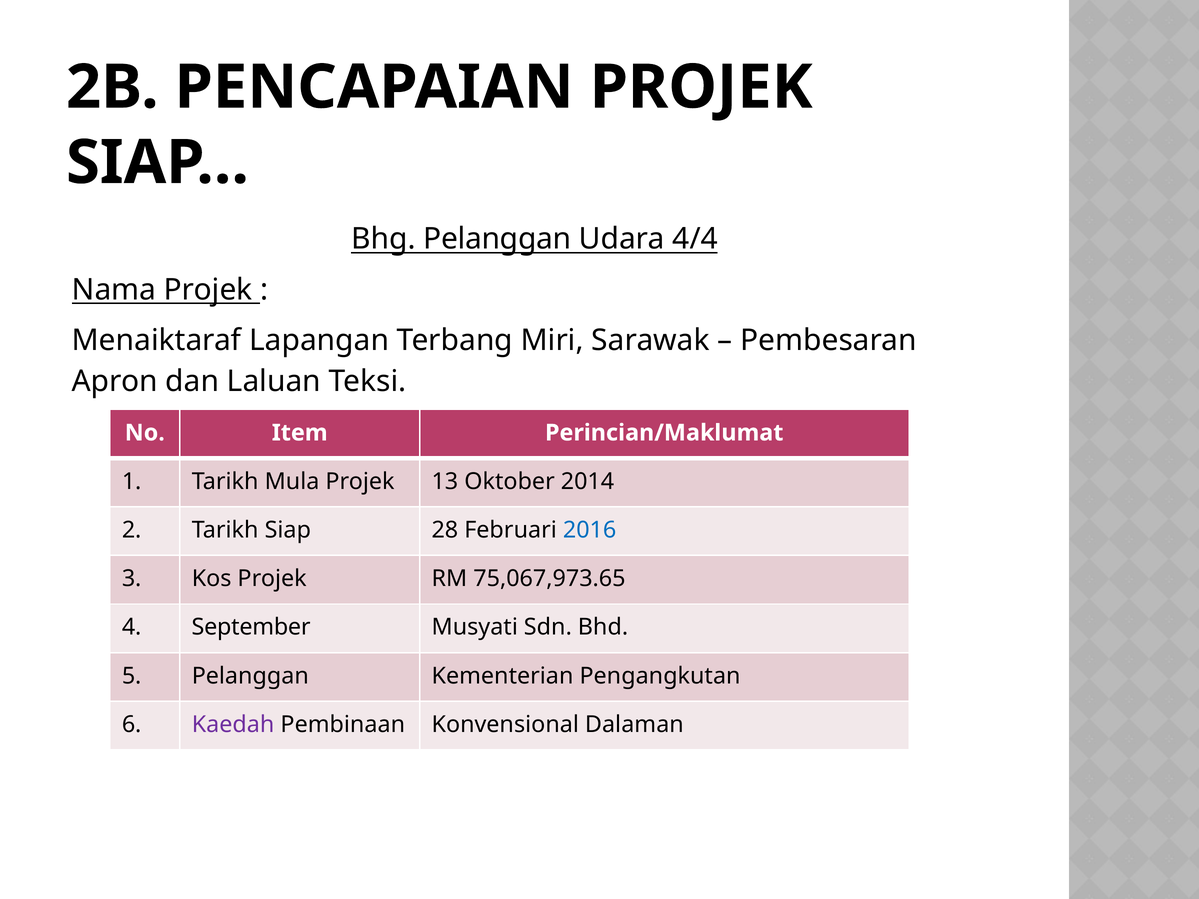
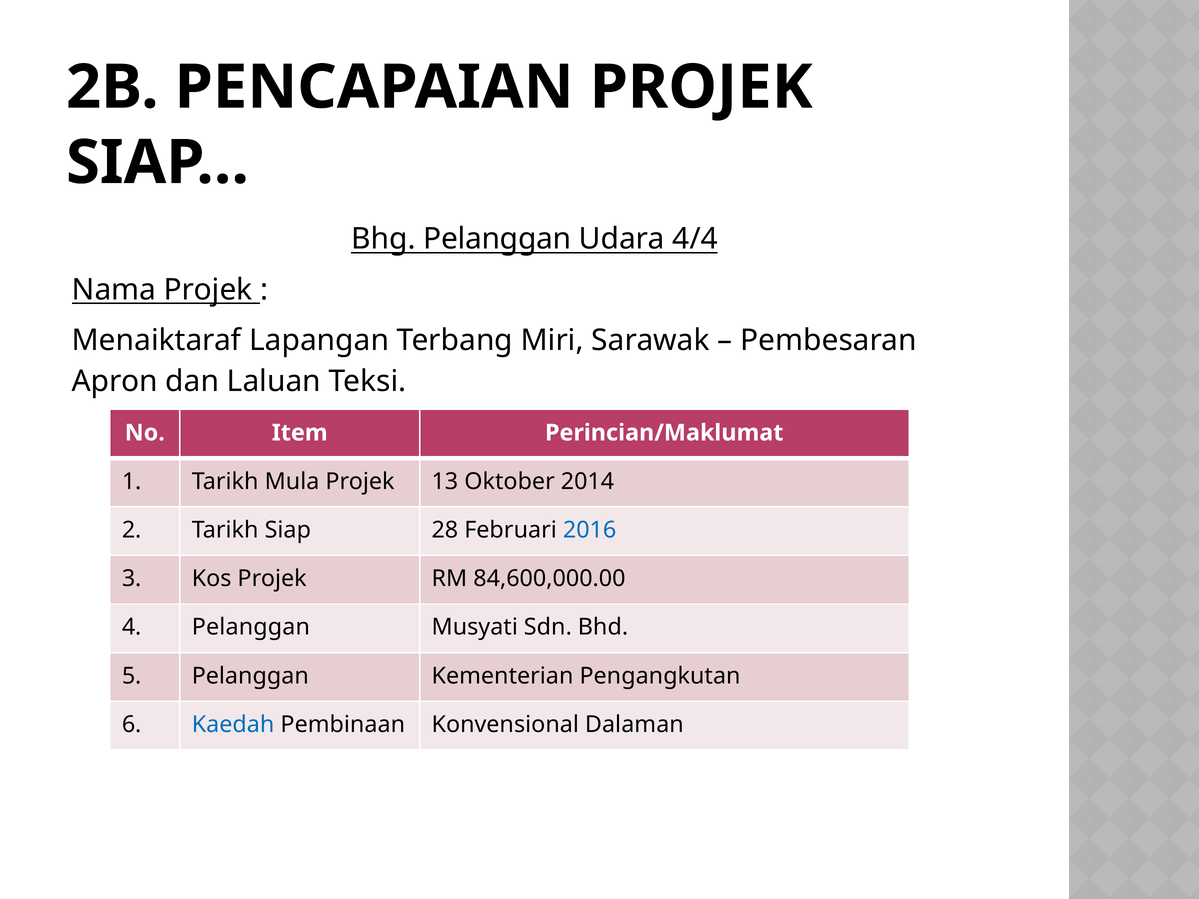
75,067,973.65: 75,067,973.65 -> 84,600,000.00 (549, 579)
4 September: September -> Pelanggan (251, 627)
Kaedah colour: purple -> blue (233, 725)
